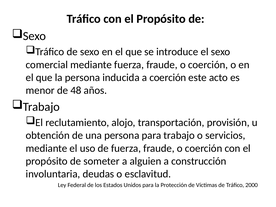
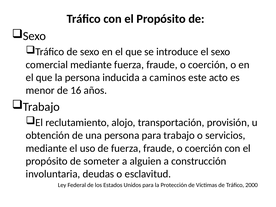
a coerción: coerción -> caminos (168, 78)
48: 48 -> 16 (76, 90)
